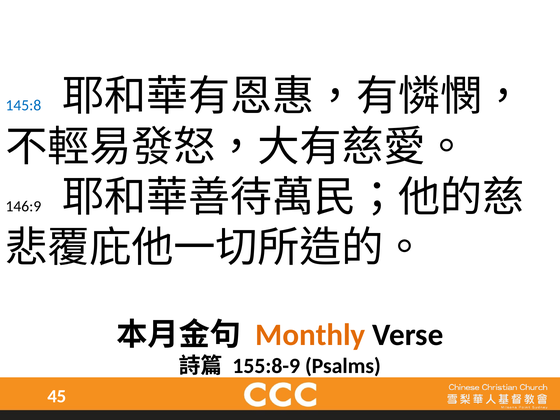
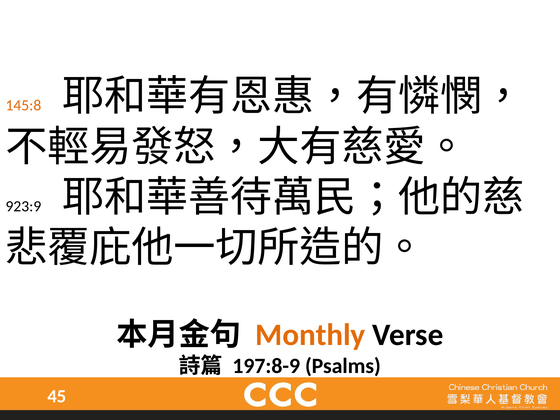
145:8 colour: blue -> orange (23, 106)
146:9: 146:9 -> 923:9 (23, 206)
155:8-9: 155:8-9 -> 197:8-9 (266, 366)
